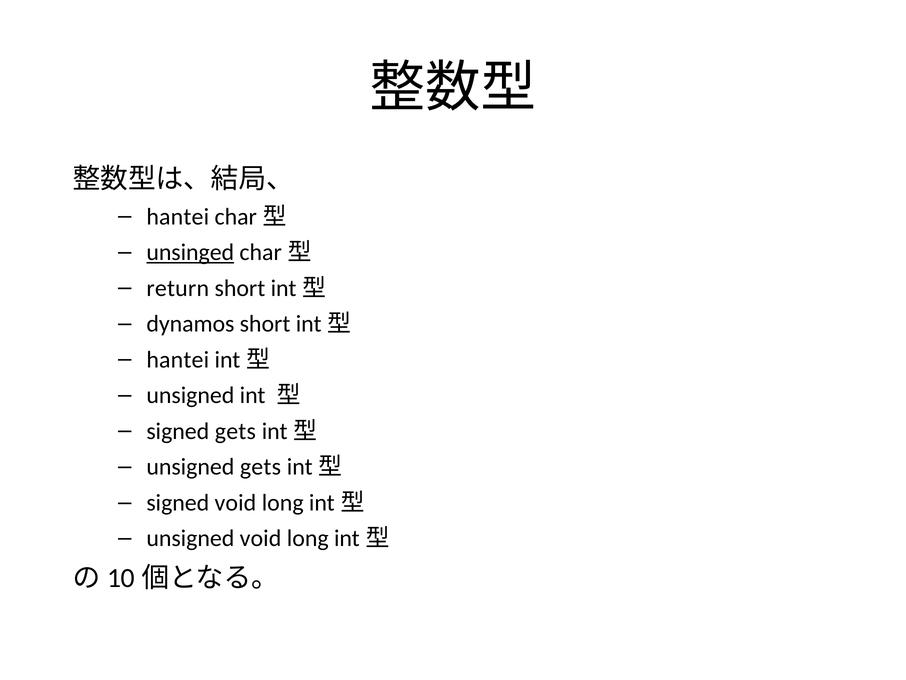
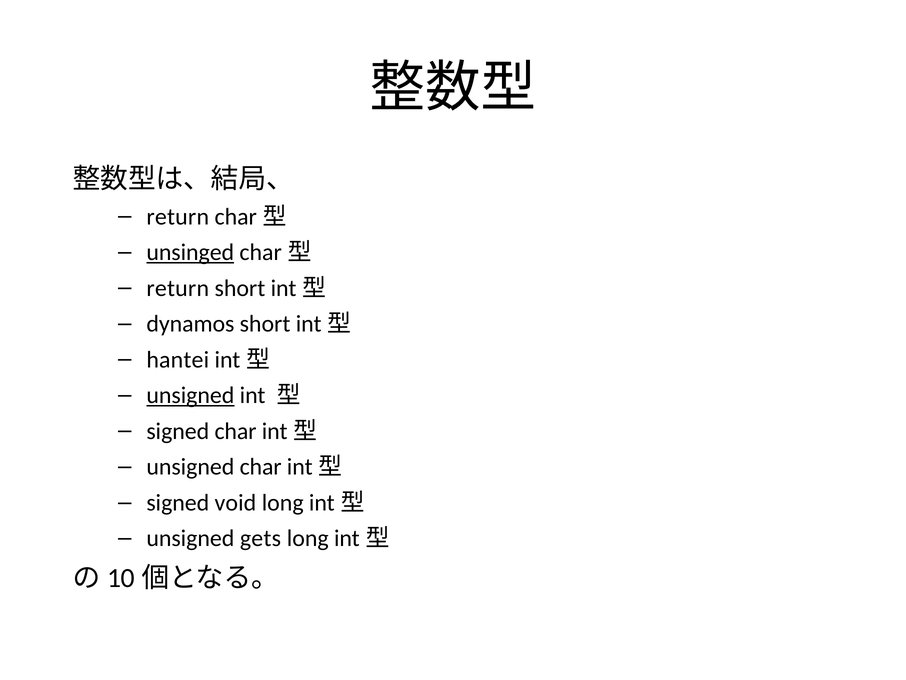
hantei: hantei -> return (178, 217)
unsigned underline: none -> present (190, 395)
signed gets: gets -> char (236, 431)
unsigned gets: gets -> char (261, 467)
unsigned void: void -> gets (260, 538)
